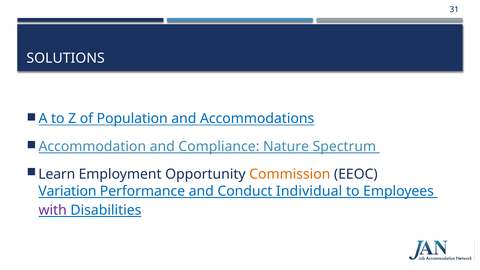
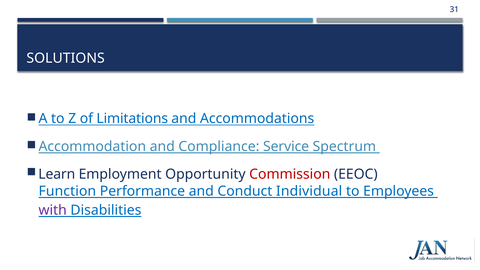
Population: Population -> Limitations (132, 119)
Nature: Nature -> Service (286, 146)
Commission colour: orange -> red (290, 174)
Variation: Variation -> Function (67, 191)
